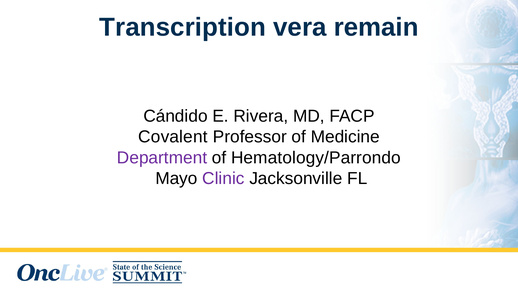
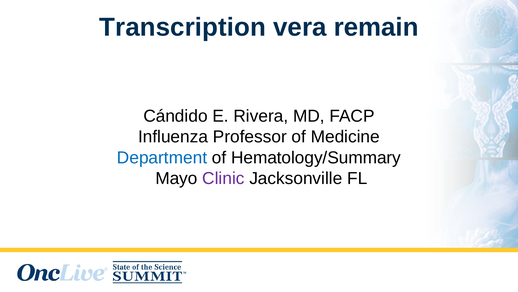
Covalent: Covalent -> Influenza (173, 137)
Department colour: purple -> blue (162, 157)
Hematology/Parrondo: Hematology/Parrondo -> Hematology/Summary (316, 157)
